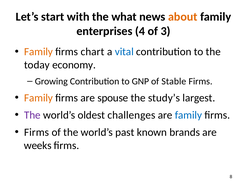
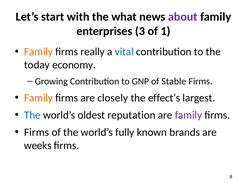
about colour: orange -> purple (183, 17)
4: 4 -> 3 (140, 31)
3: 3 -> 1 (166, 31)
chart: chart -> really (93, 52)
spouse: spouse -> closely (113, 98)
study’s: study’s -> effect’s (164, 98)
The colour: purple -> blue (32, 115)
challenges: challenges -> reputation (131, 115)
family colour: blue -> purple (188, 115)
past: past -> fully (125, 133)
